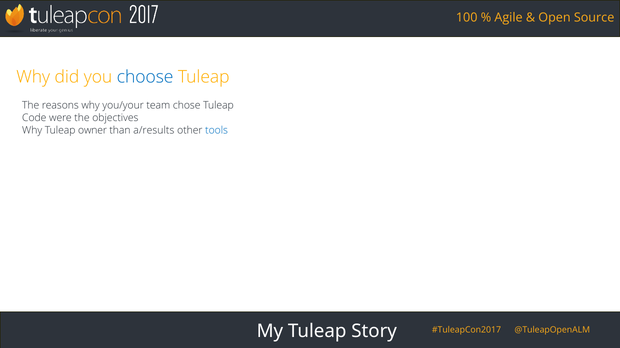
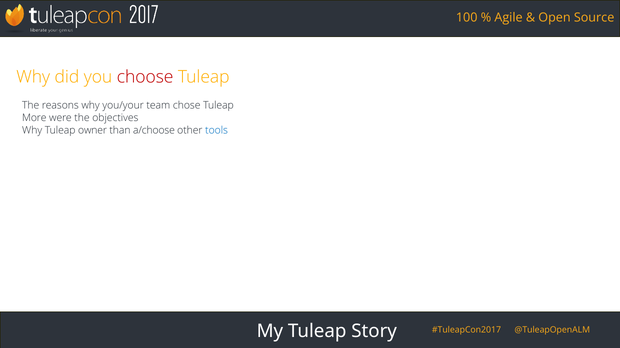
choose colour: blue -> red (145, 77)
Code: Code -> More (34, 118)
a/results: a/results -> a/choose (154, 131)
